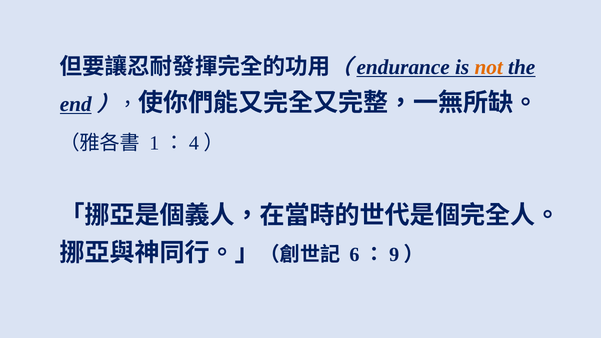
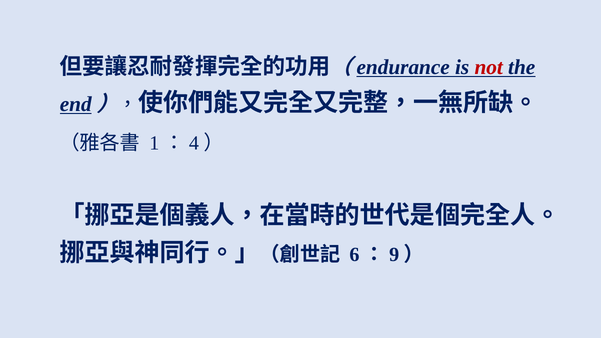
not colour: orange -> red (489, 67)
